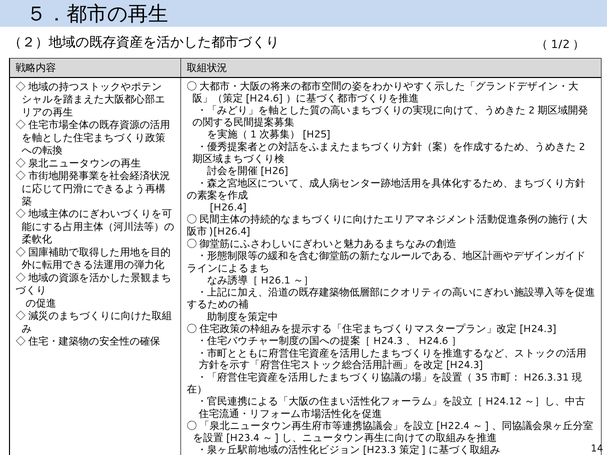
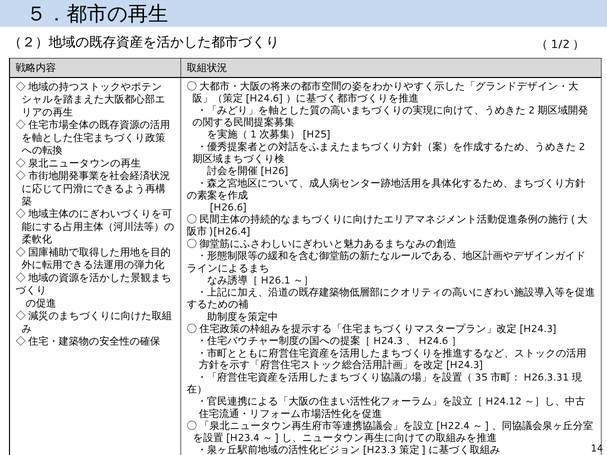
H26.4: H26.4 -> H26.6 (228, 207)
